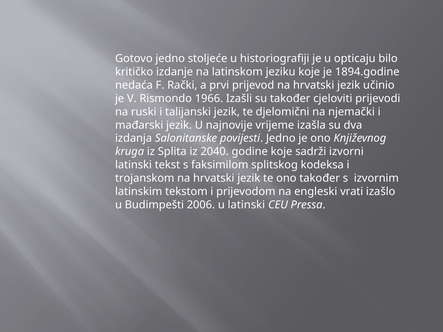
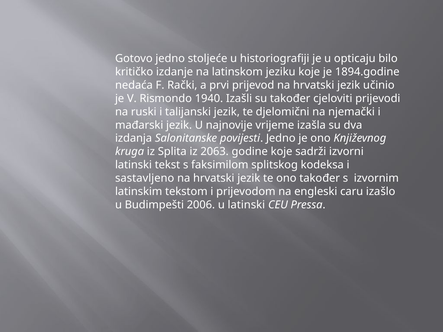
1966: 1966 -> 1940 (209, 99)
2040: 2040 -> 2063 (215, 152)
trojanskom: trojanskom -> sastavljeno (145, 178)
vrati: vrati -> caru (352, 192)
